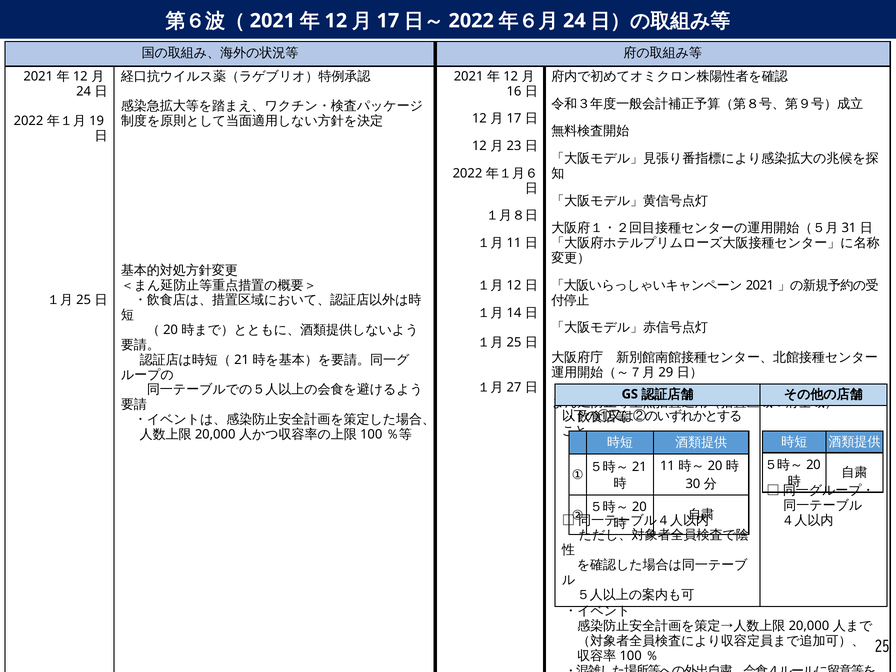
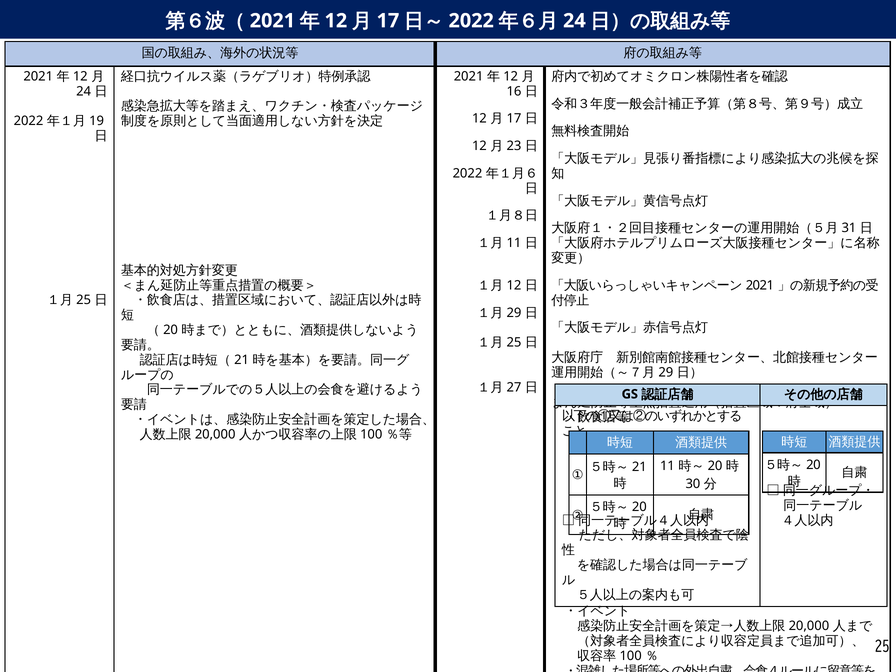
14: 14 -> 29 (514, 313)
